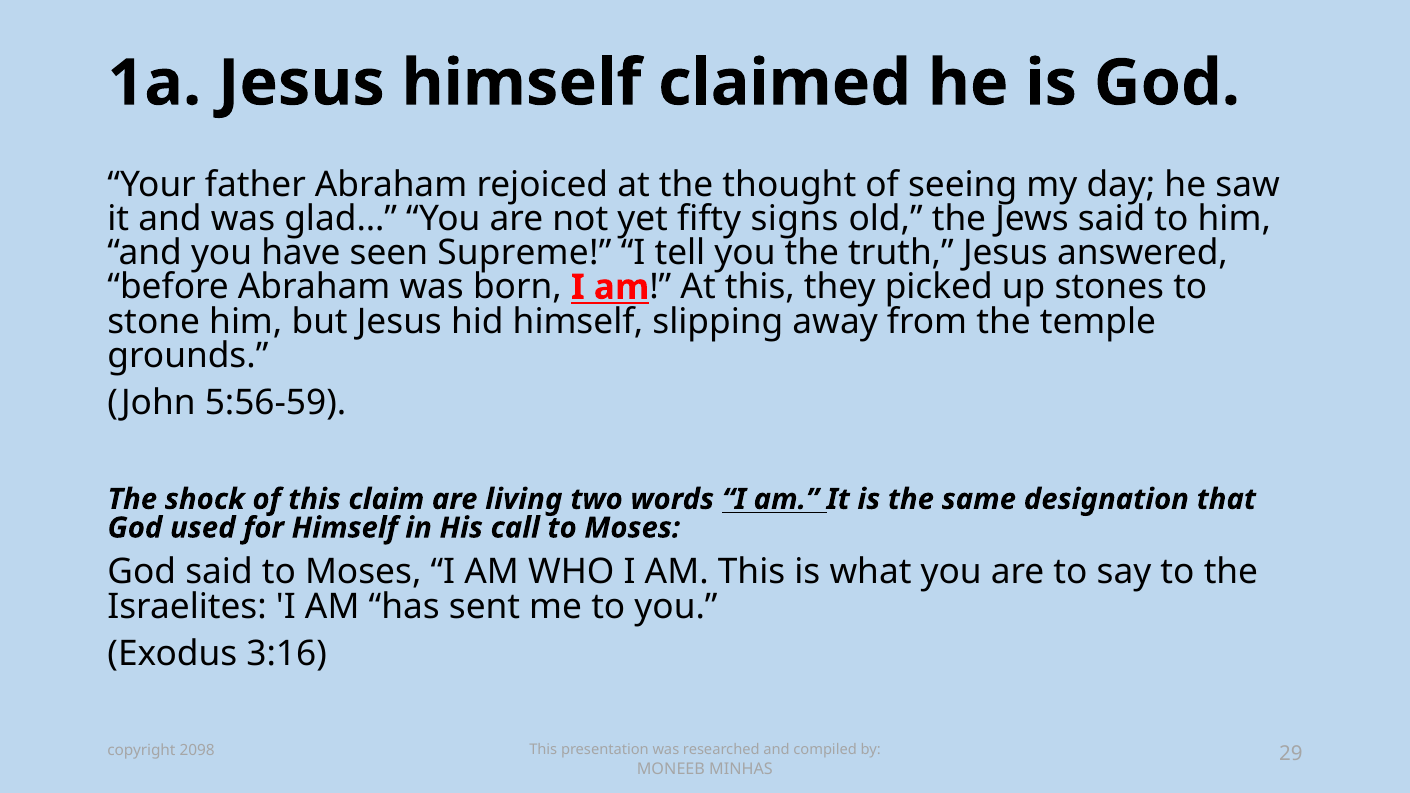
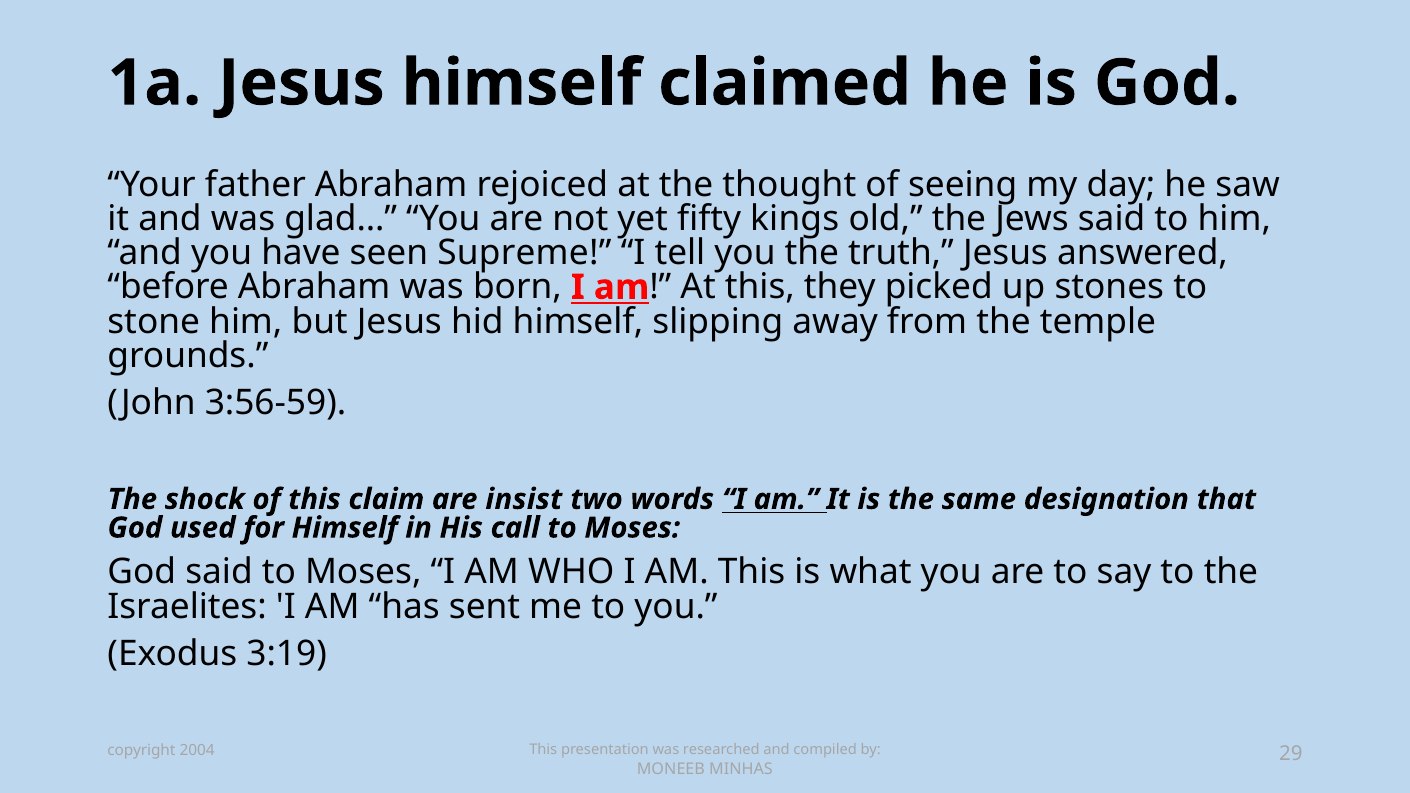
signs: signs -> kings (795, 219)
5:56-59: 5:56-59 -> 3:56-59 (276, 403)
living: living -> insist (524, 499)
3:16: 3:16 -> 3:19 (287, 654)
2098: 2098 -> 2004 (197, 751)
